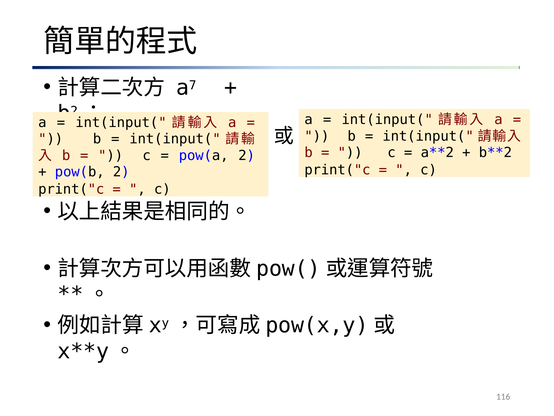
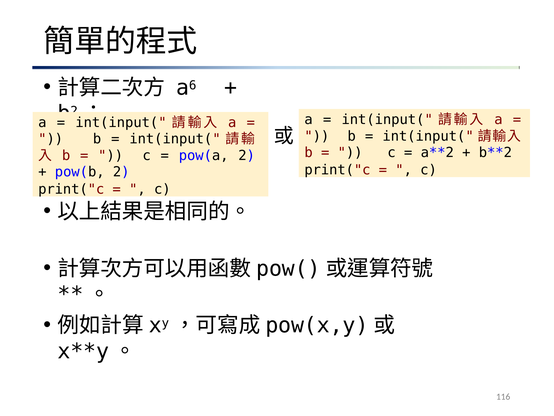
7: 7 -> 6 (193, 85)
